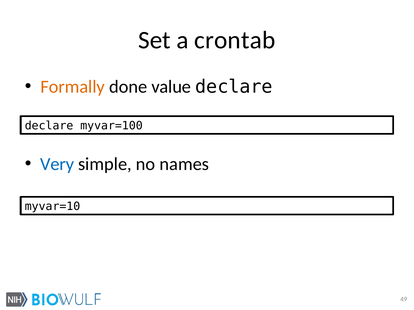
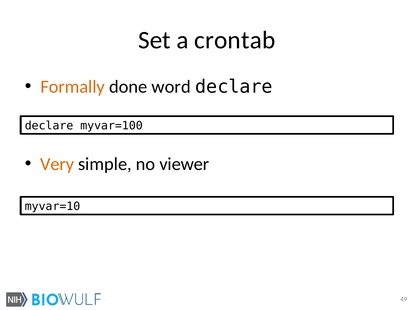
value: value -> word (171, 87)
Very colour: blue -> orange (57, 164)
names: names -> viewer (184, 164)
